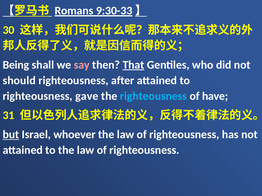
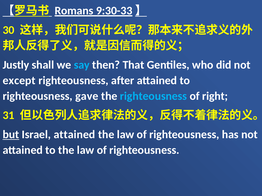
Being: Being -> Justly (16, 65)
say colour: pink -> light blue (82, 65)
That underline: present -> none (133, 65)
should: should -> except (19, 81)
have: have -> right (215, 96)
Israel whoever: whoever -> attained (74, 135)
